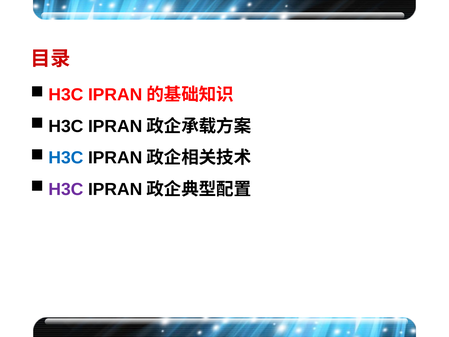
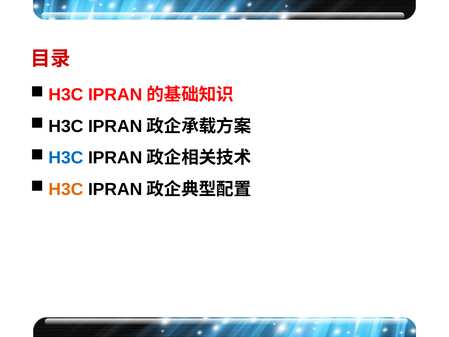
H3C colour: purple -> orange (66, 189)
